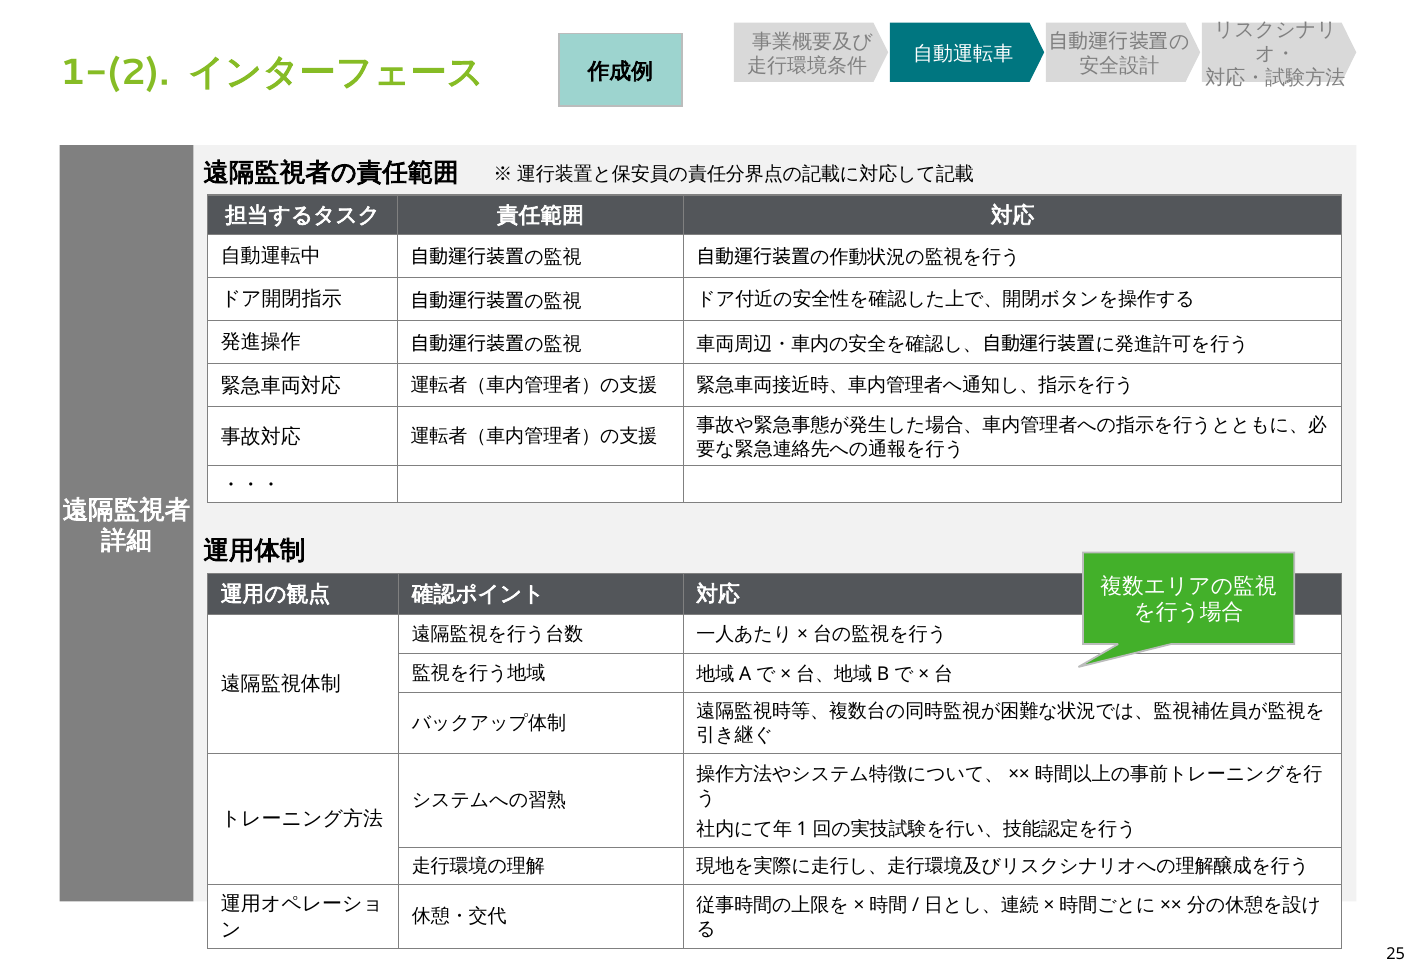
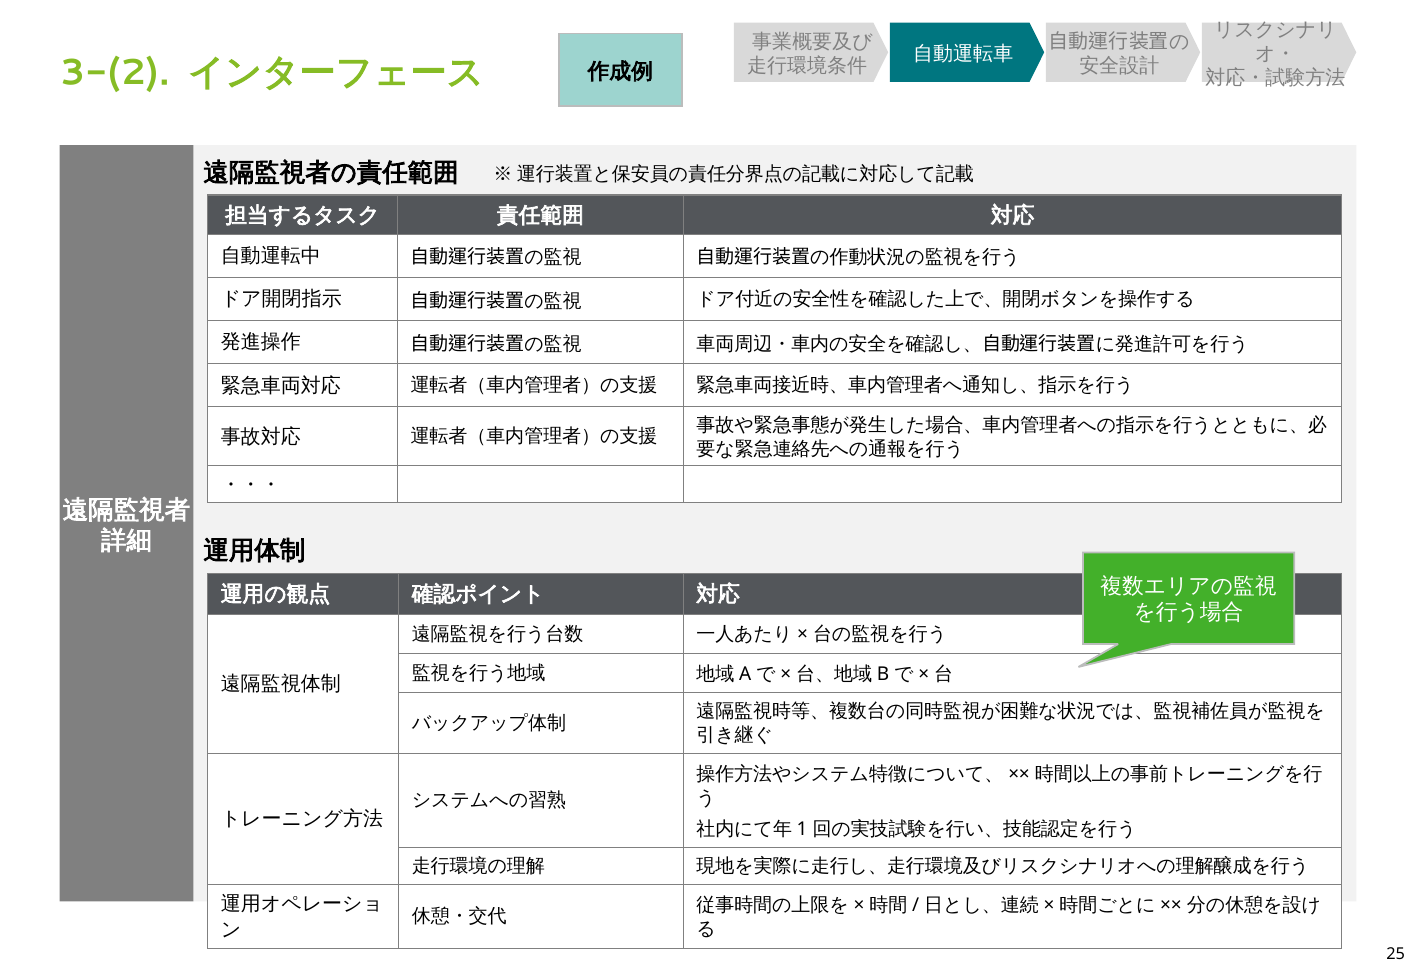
1-(2: 1-(2 -> 3-(2 (114, 72)
